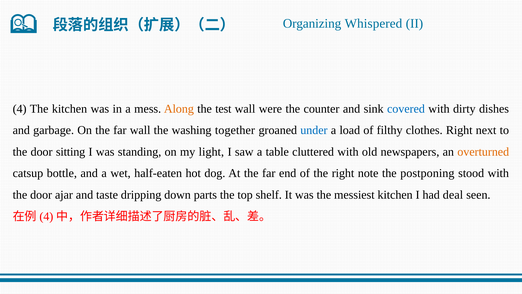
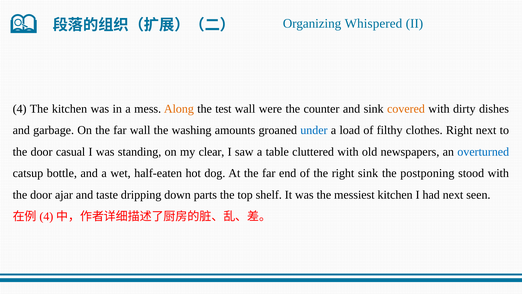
covered colour: blue -> orange (406, 109)
together: together -> amounts (235, 130)
sitting: sitting -> casual (71, 152)
light: light -> clear (211, 152)
overturned colour: orange -> blue (483, 152)
right note: note -> sink (368, 173)
had deal: deal -> next (453, 195)
